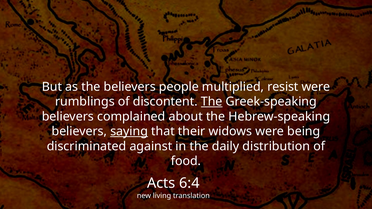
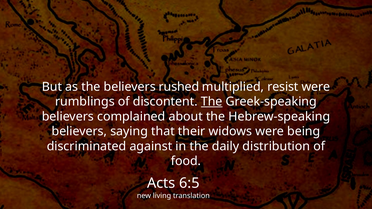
people: people -> rushed (179, 87)
saying underline: present -> none (129, 131)
6:4: 6:4 -> 6:5 (189, 183)
